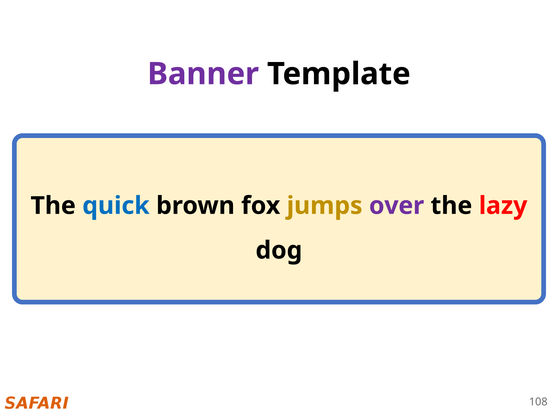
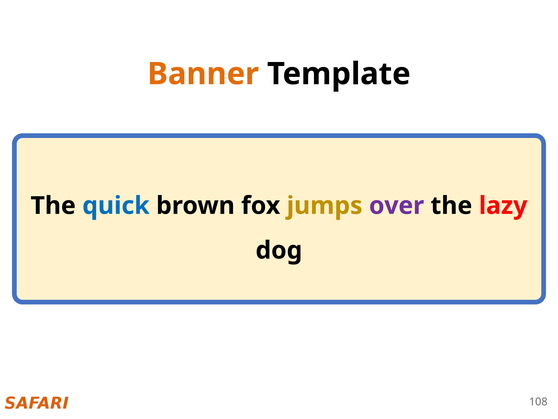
Banner colour: purple -> orange (203, 74)
